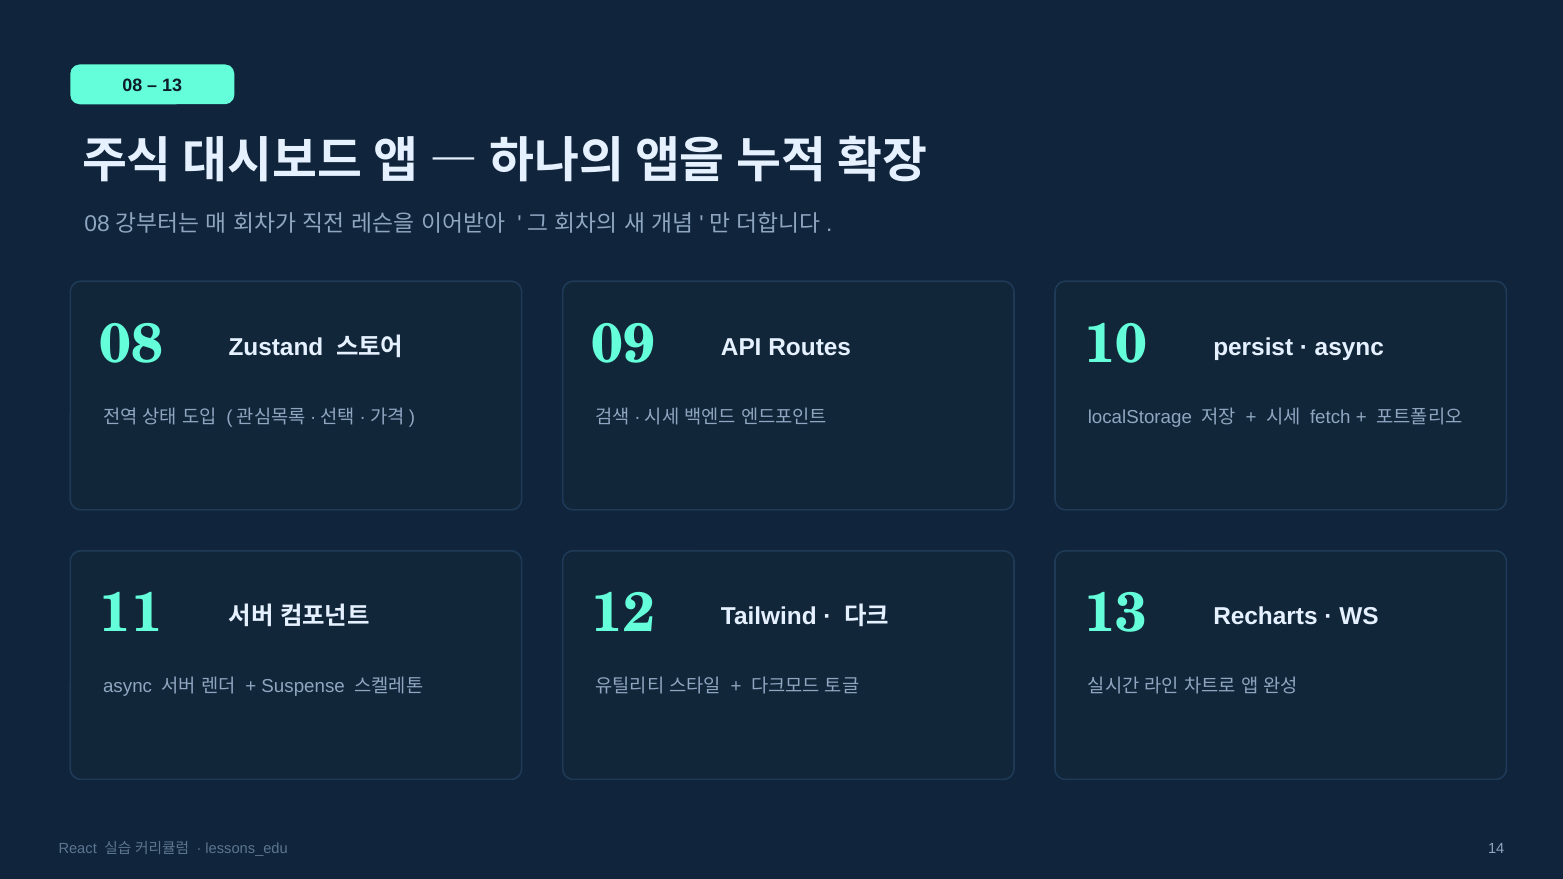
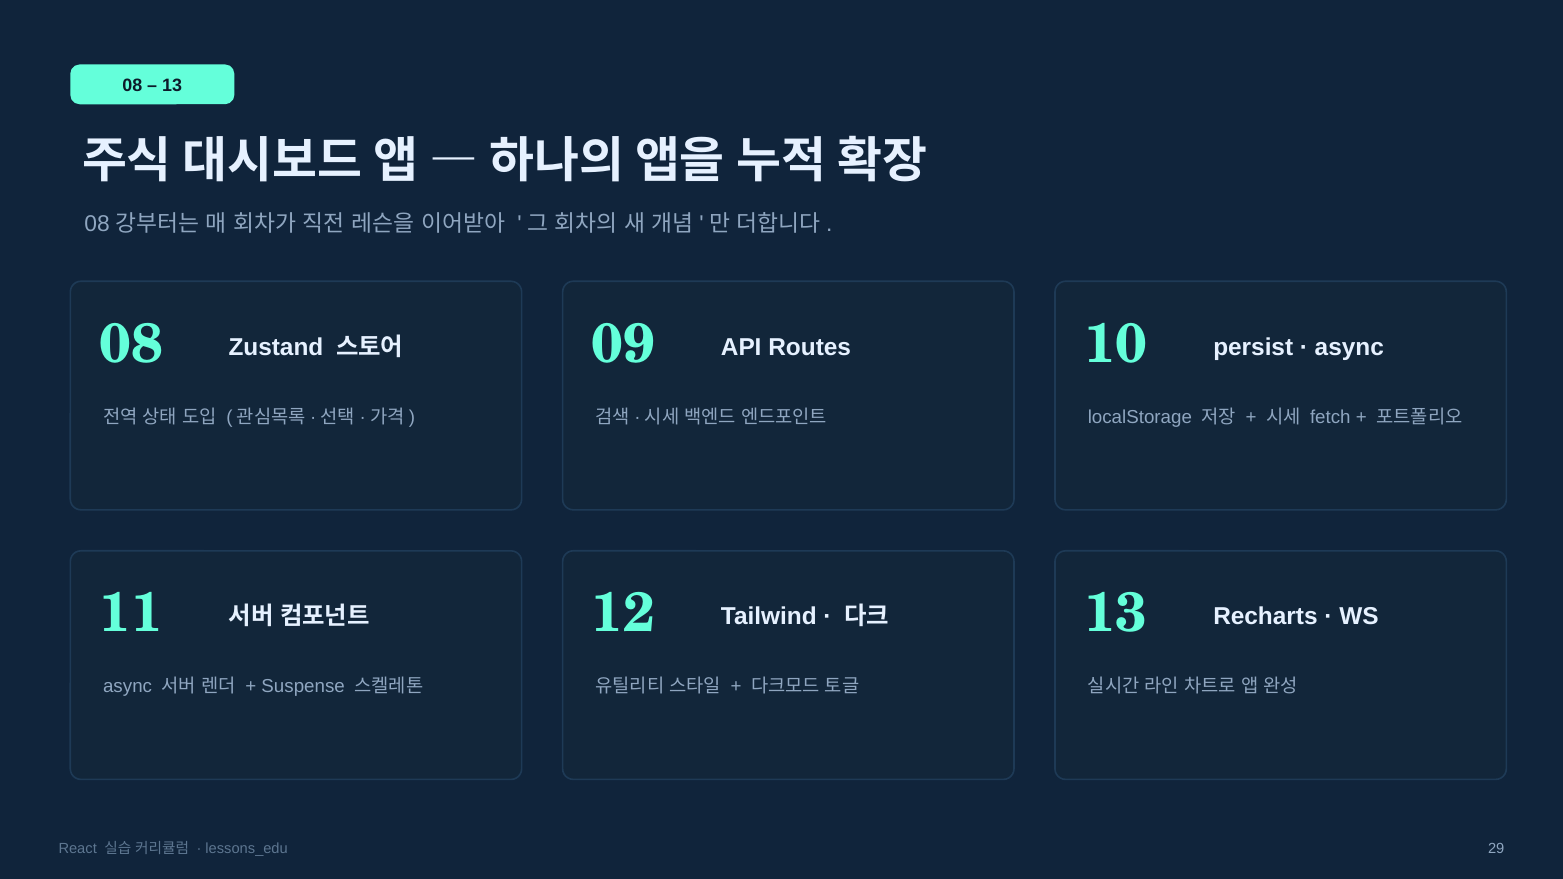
14: 14 -> 29 (1496, 848)
